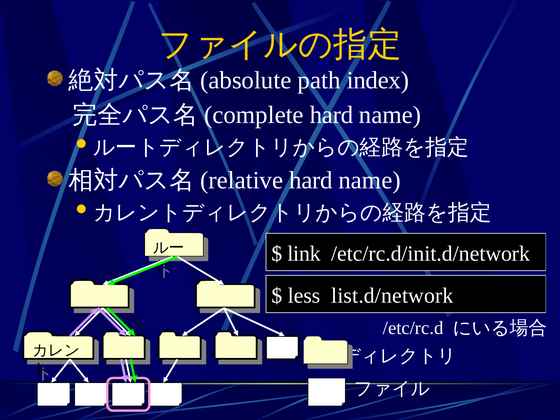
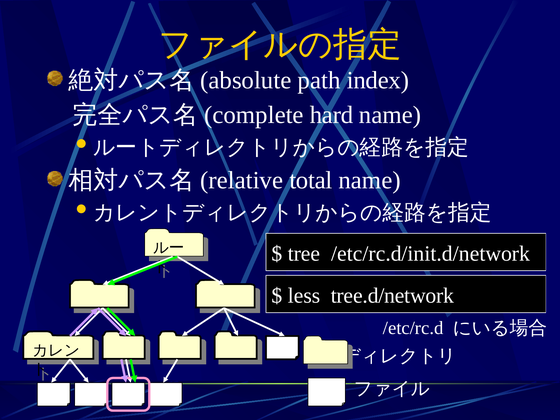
hard: hard -> total (311, 180)
link: link -> tree (304, 253)
list.d/network: list.d/network -> tree.d/network (392, 295)
